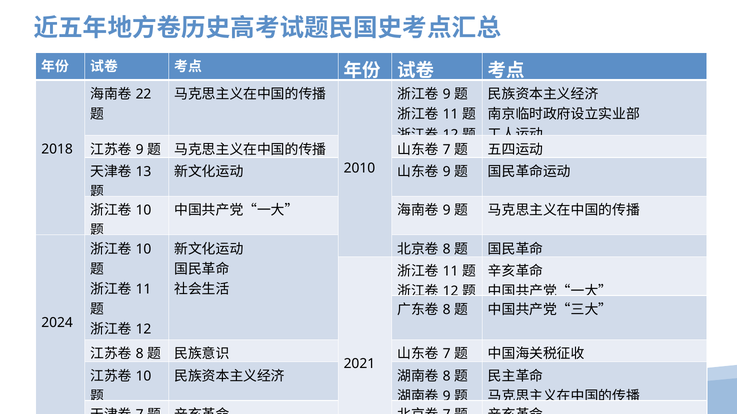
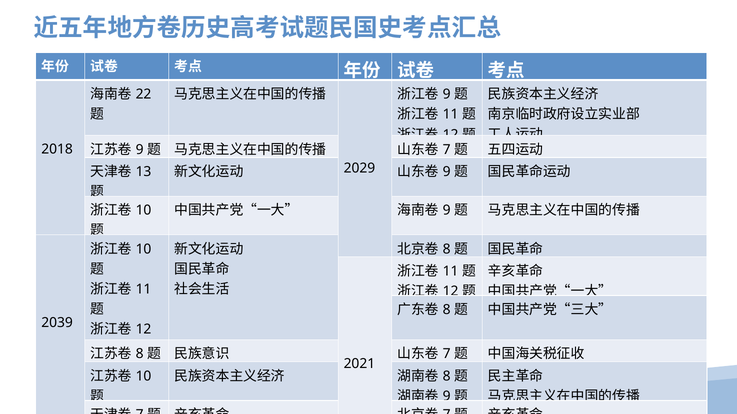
2010: 2010 -> 2029 (359, 168)
2024: 2024 -> 2039 (57, 323)
